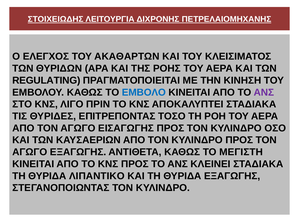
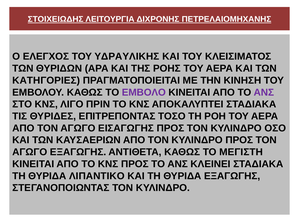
ΑΚΑΘΑΡΤΩΝ: ΑΚΑΘΑΡΤΩΝ -> ΥΔΡΑΥΛΙΚΗΣ (127, 57)
REGULATING: REGULATING -> ΚΑΤΗΓΟΡΙΕΣ (46, 80)
ΕΜΒΟΛΟ colour: blue -> purple (144, 92)
